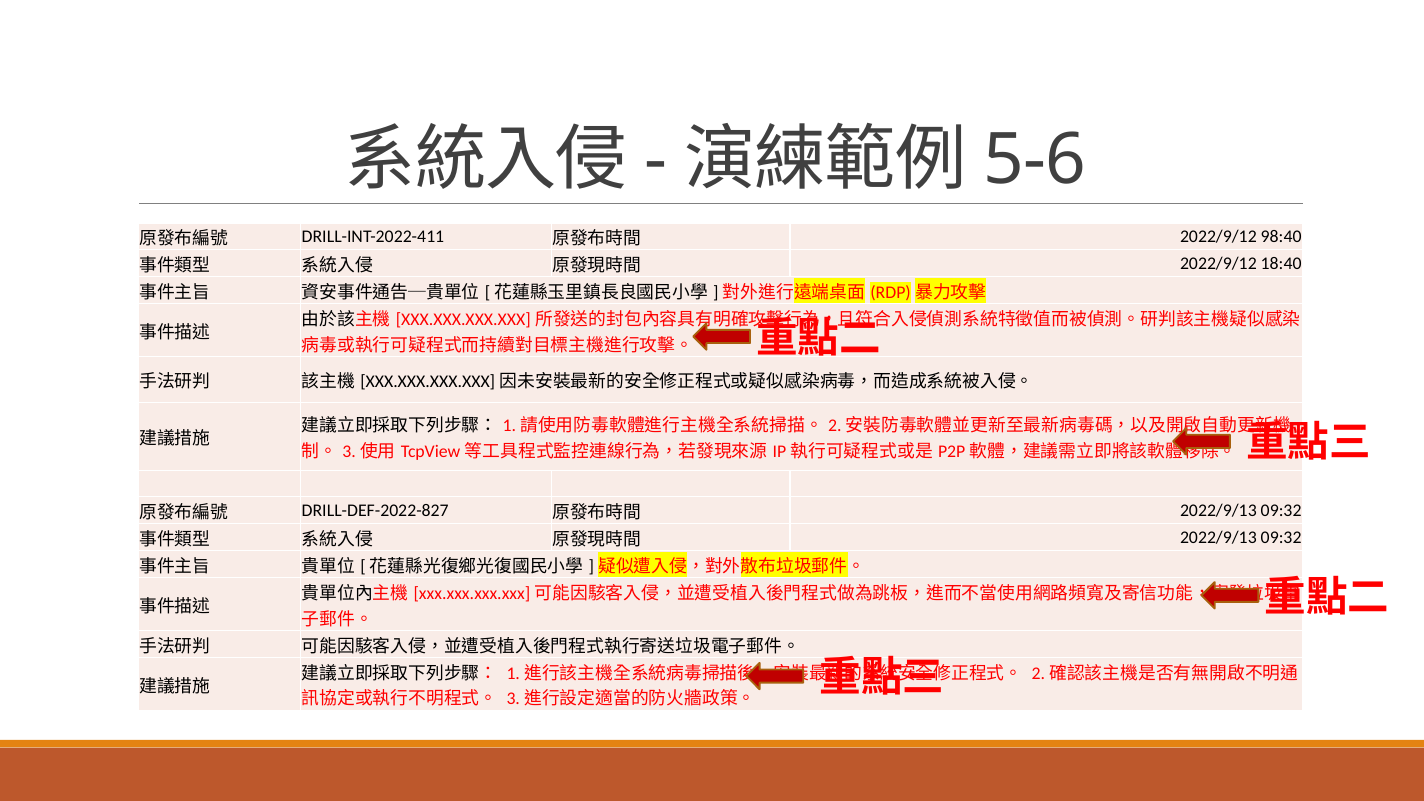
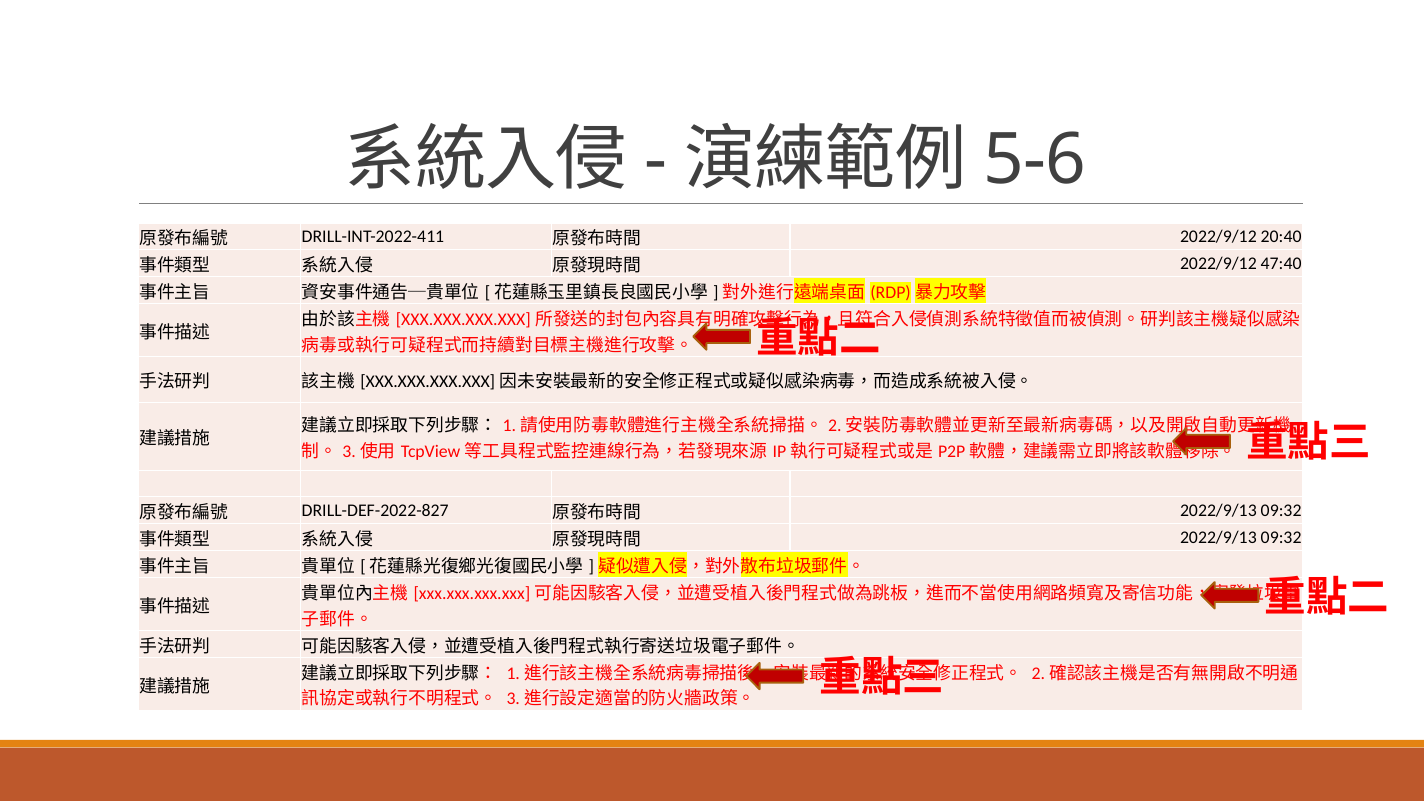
98:40: 98:40 -> 20:40 (1281, 237)
18:40: 18:40 -> 47:40 (1281, 264)
